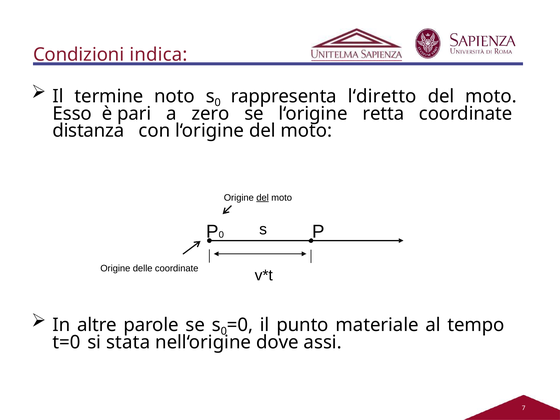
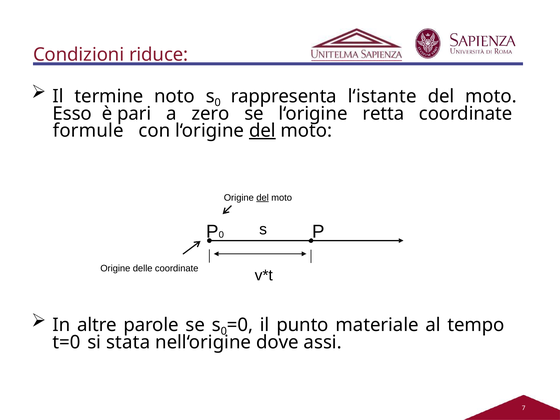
indica: indica -> riduce (159, 55)
l‘diretto: l‘diretto -> l‘istante (382, 96)
distanza: distanza -> formule (88, 131)
del underline: none -> present (262, 131)
